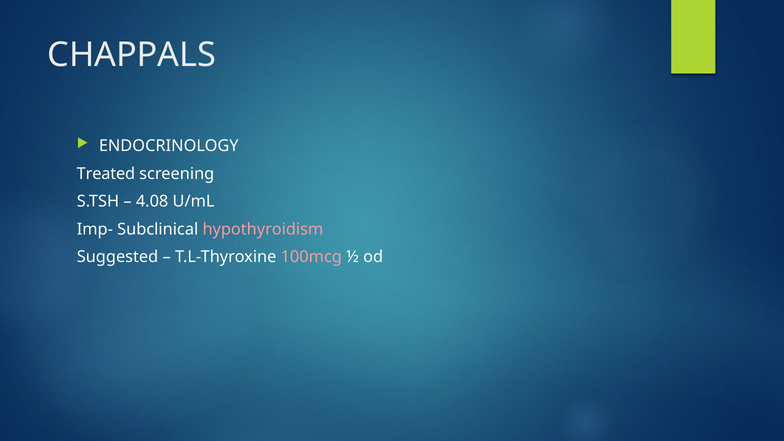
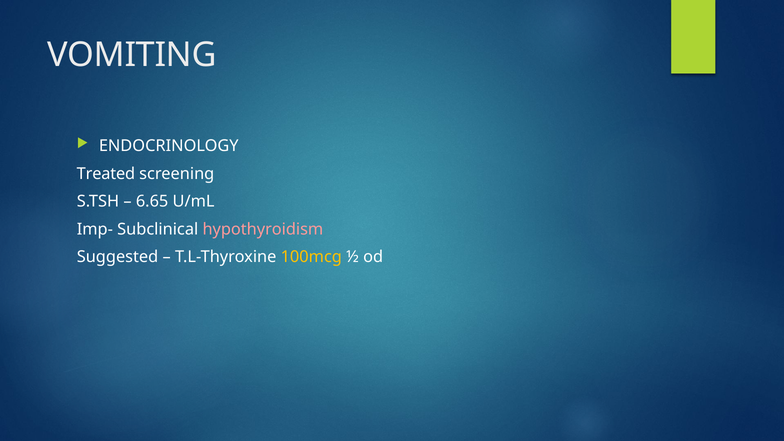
CHAPPALS: CHAPPALS -> VOMITING (132, 55)
4.08: 4.08 -> 6.65 (152, 201)
100mcg colour: pink -> yellow (311, 257)
